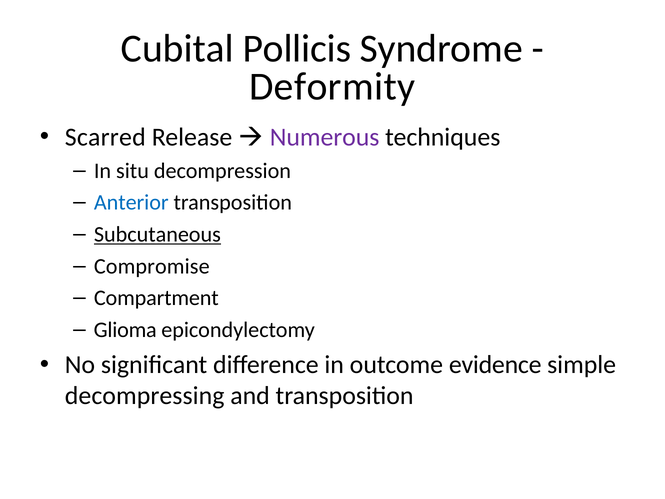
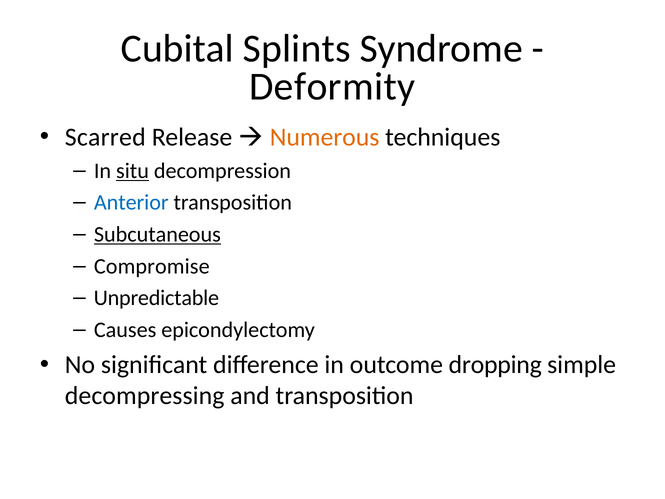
Pollicis: Pollicis -> Splints (297, 48)
Numerous colour: purple -> orange (325, 137)
situ underline: none -> present (133, 171)
Compartment: Compartment -> Unpredictable (156, 298)
Glioma: Glioma -> Causes (125, 330)
evidence: evidence -> dropping (495, 365)
